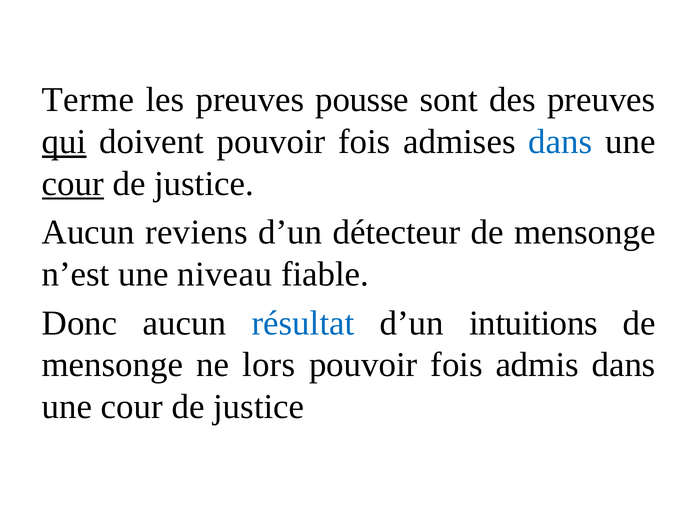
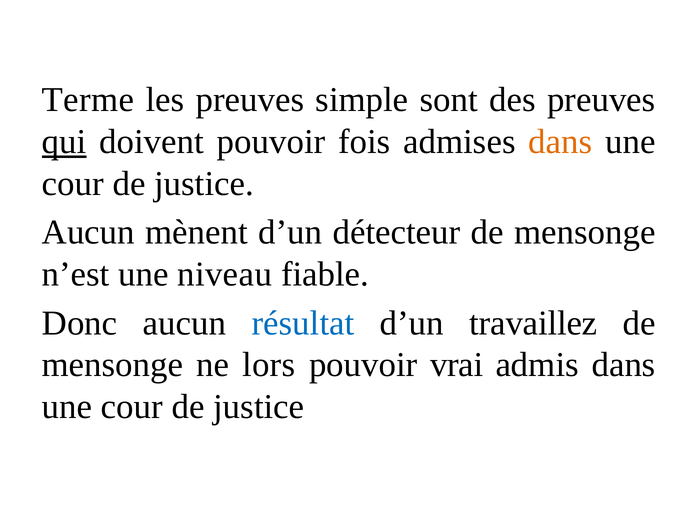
pousse: pousse -> simple (362, 100)
dans colour: blue -> orange (560, 142)
cour underline: present -> none (73, 184)
reviens: reviens -> mènent (197, 233)
intuitions: intuitions -> travaillez (533, 323)
fois: fois -> vrai (457, 365)
